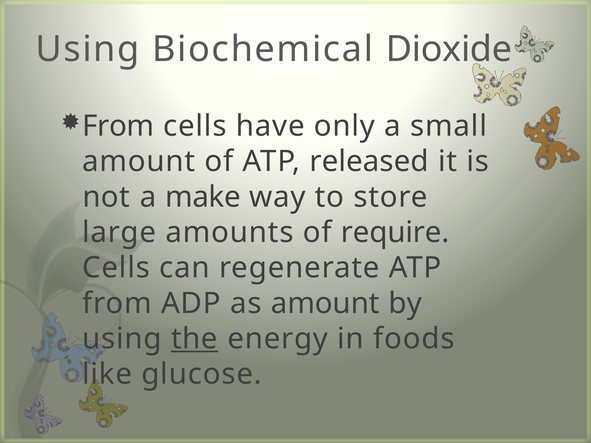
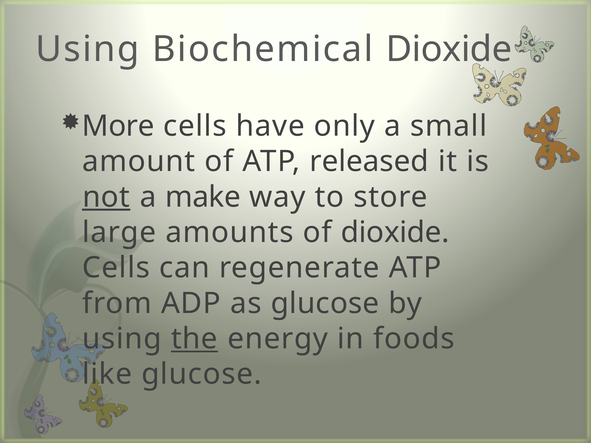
From: From -> More (118, 126)
not underline: none -> present (106, 197)
of require: require -> dioxide (395, 233)
as amount: amount -> glucose (325, 303)
